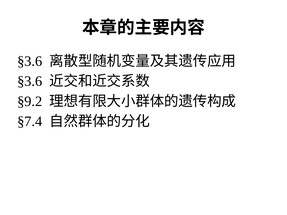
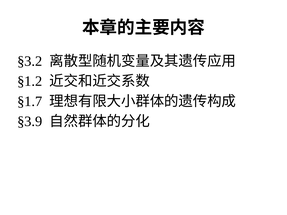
§3.6: §3.6 -> §3.2 (30, 61)
§3.6: §3.6 -> §1.2 (30, 81)
§9.2: §9.2 -> §1.7 (30, 101)
§7.4: §7.4 -> §3.9 (30, 122)
